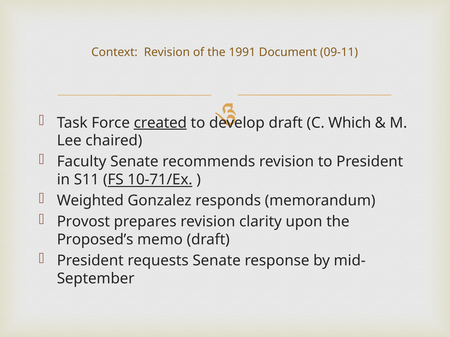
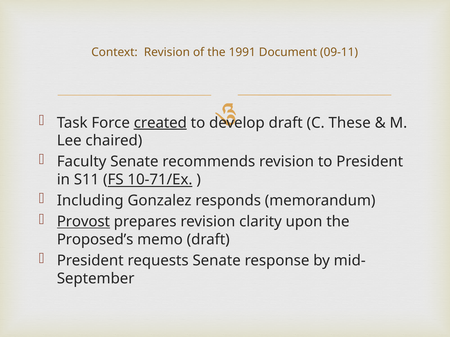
Which: Which -> These (350, 123)
Weighted: Weighted -> Including (90, 201)
Provost underline: none -> present (83, 222)
